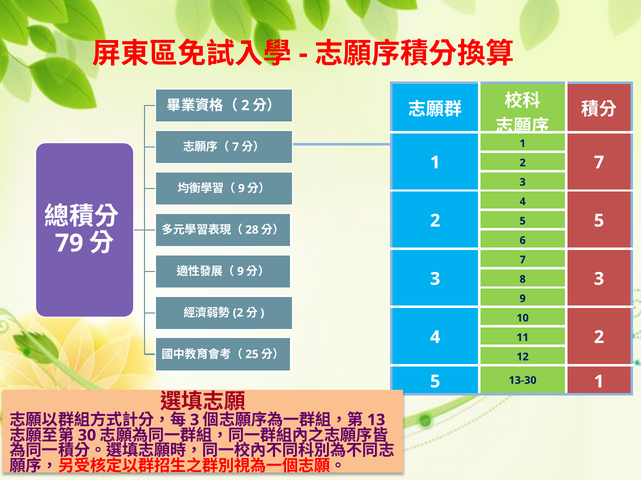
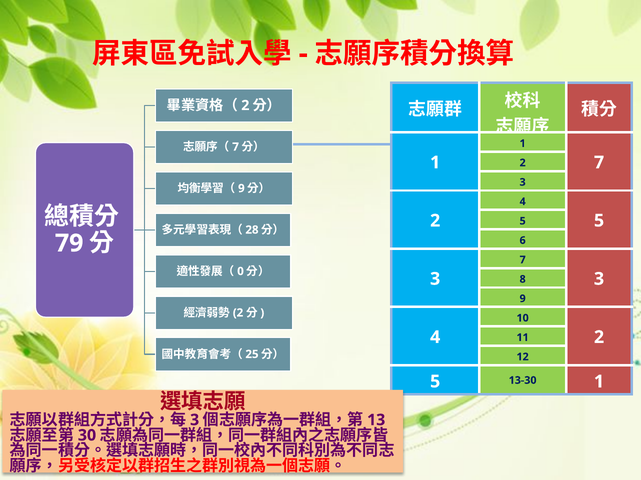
9: 9 -> 0 (241, 272)
